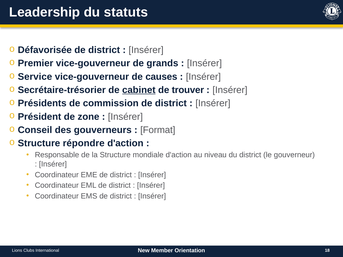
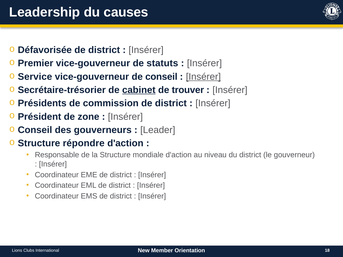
statuts: statuts -> causes (126, 12)
grands: grands -> statuts (162, 63)
de causes: causes -> conseil (161, 77)
Insérer underline: none -> present (203, 77)
Format: Format -> Leader (158, 130)
